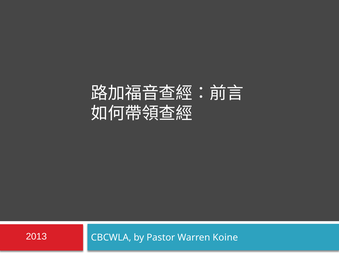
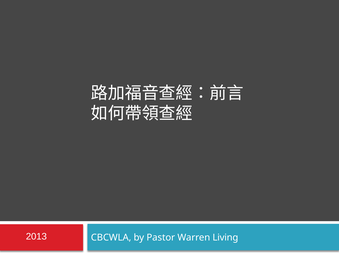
Koine: Koine -> Living (225, 238)
